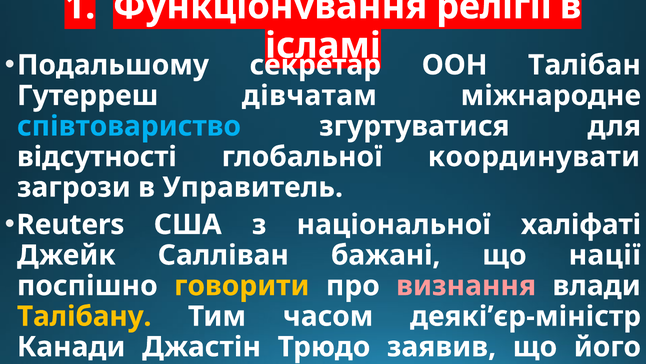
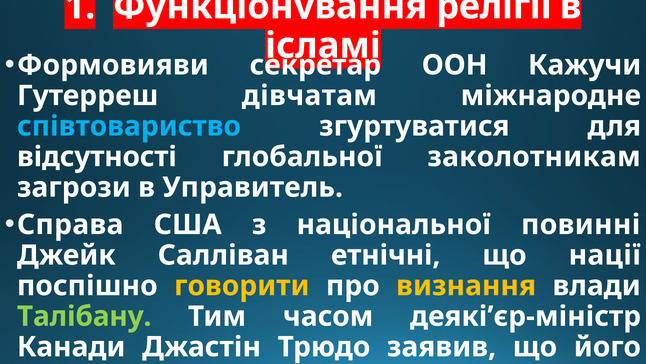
Подальшому: Подальшому -> Формовияви (113, 65)
Талібан: Талібан -> Кажучи (585, 65)
координувати: координувати -> заколотникам (534, 157)
Reuters: Reuters -> Справа (70, 224)
халіфаті: халіфаті -> повинні (581, 224)
бажані: бажані -> етнічні (386, 255)
визнання colour: pink -> yellow (466, 285)
Талібану colour: yellow -> light green (84, 316)
